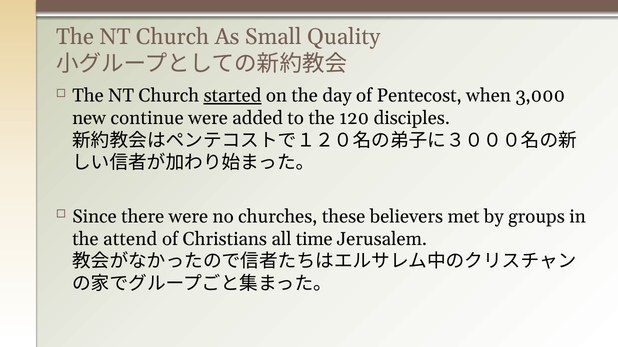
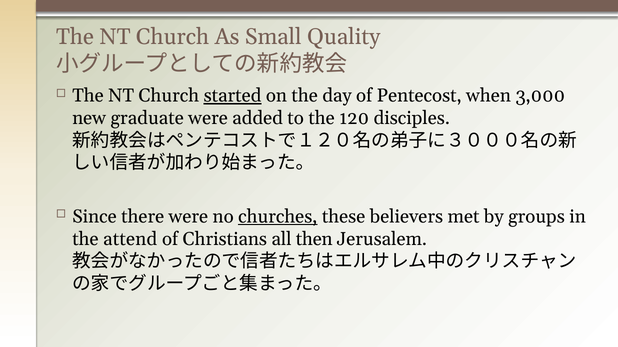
continue: continue -> graduate (147, 118)
churches underline: none -> present (278, 217)
time: time -> then (314, 239)
